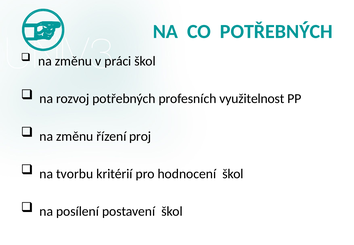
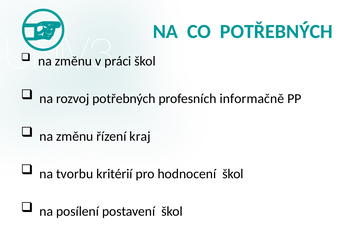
využitelnost: využitelnost -> informačně (252, 99)
proj: proj -> kraj (140, 136)
